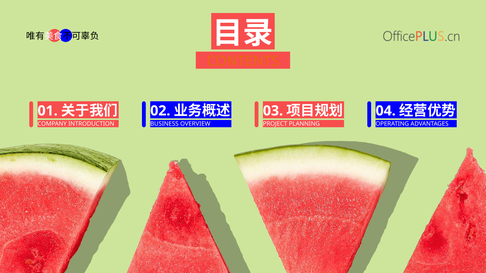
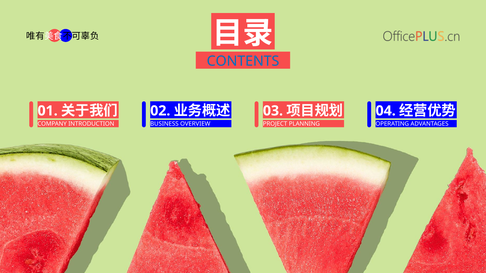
CONTENTS colour: orange -> blue (243, 61)
